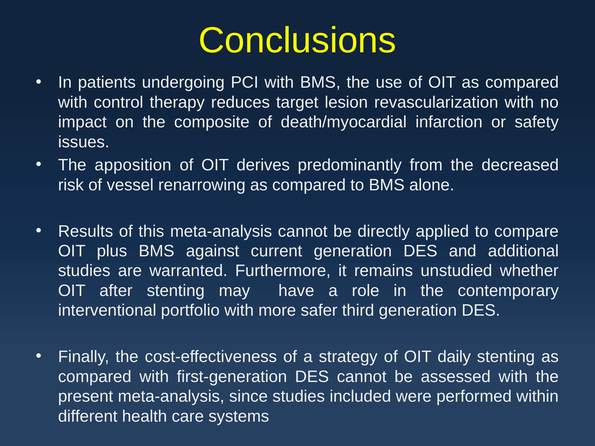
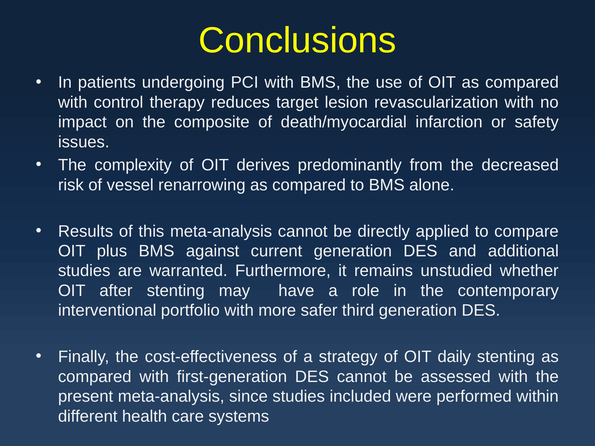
apposition: apposition -> complexity (133, 165)
